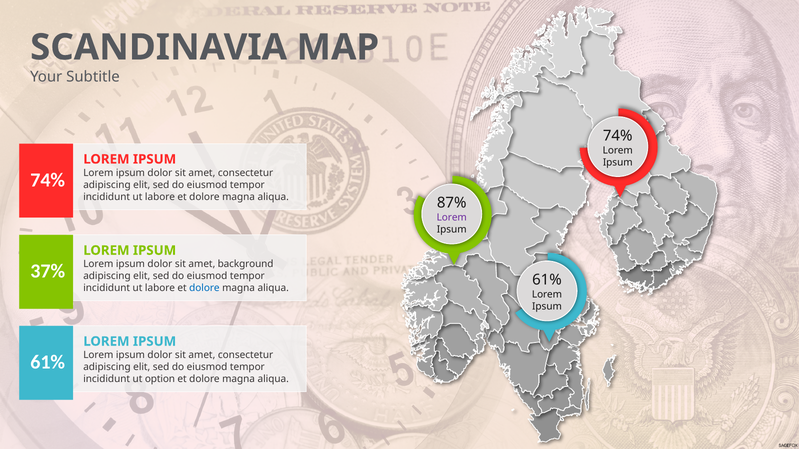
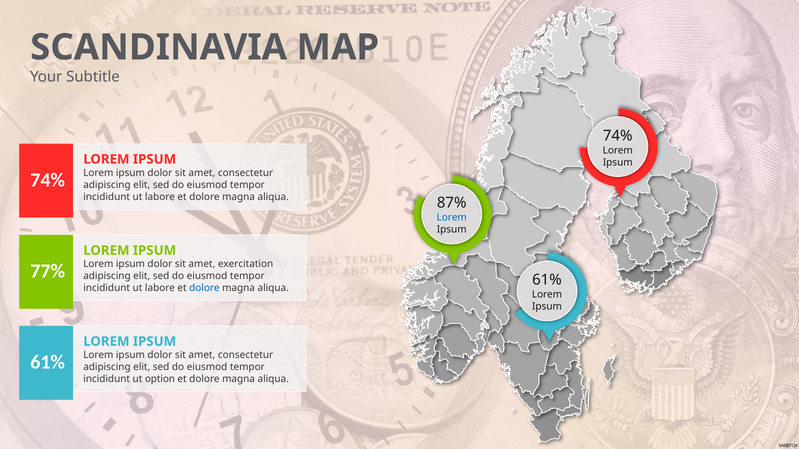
Lorem colour: purple -> blue (452, 218)
background: background -> exercitation (246, 264)
37%: 37% -> 77% (48, 271)
